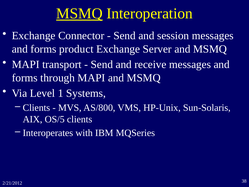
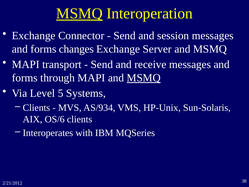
product: product -> changes (76, 49)
MSMQ underline: none -> present (144, 78)
1: 1 -> 5 (61, 93)
AS/800: AS/800 -> AS/934 (99, 108)
OS/5: OS/5 -> OS/6 (55, 119)
